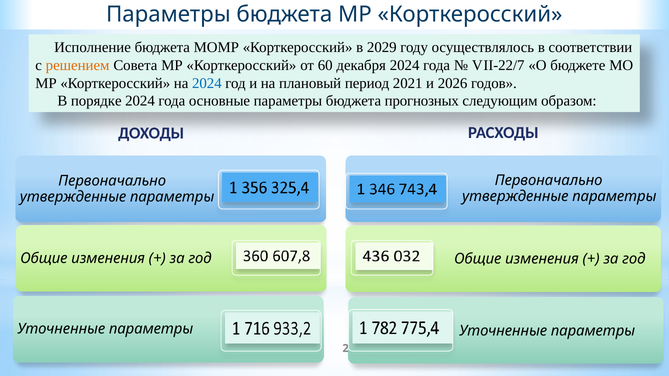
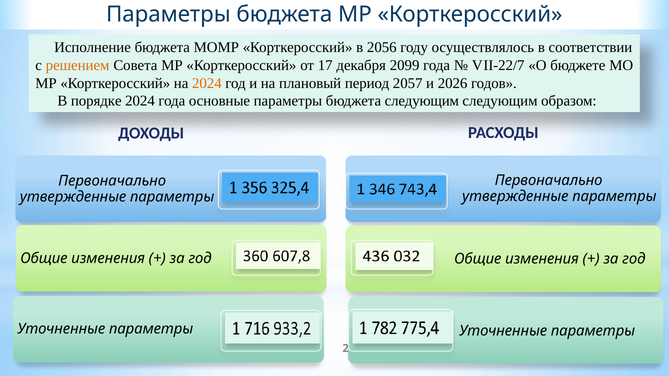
2029: 2029 -> 2056 (382, 48)
60: 60 -> 17 (325, 65)
декабря 2024: 2024 -> 2099 (405, 65)
2024 colour: blue -> orange (207, 83)
2021: 2021 -> 2057 (408, 83)
бюджета прогнозных: прогнозных -> следующим (422, 101)
